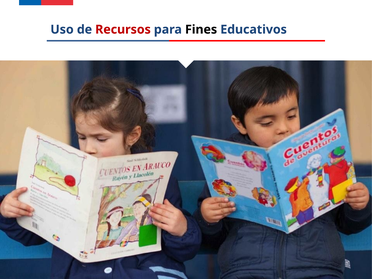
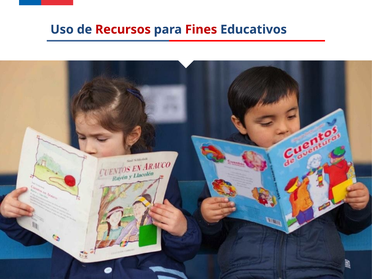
Fines colour: black -> red (201, 30)
